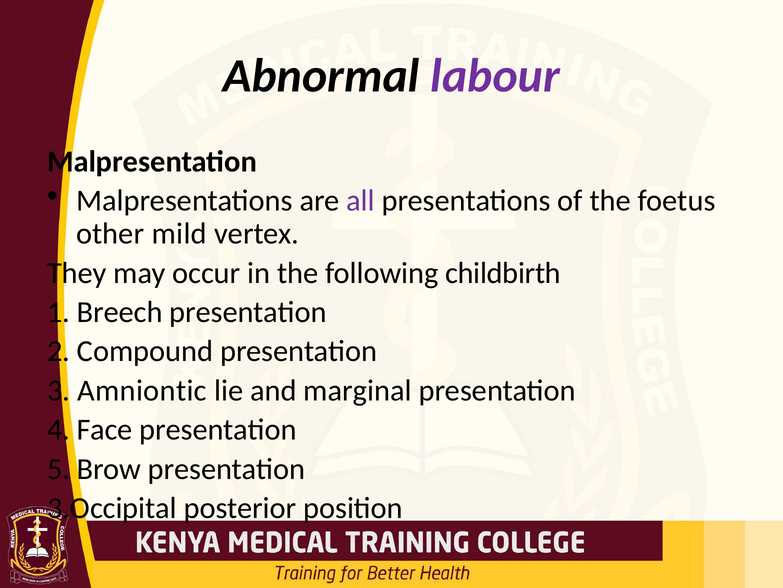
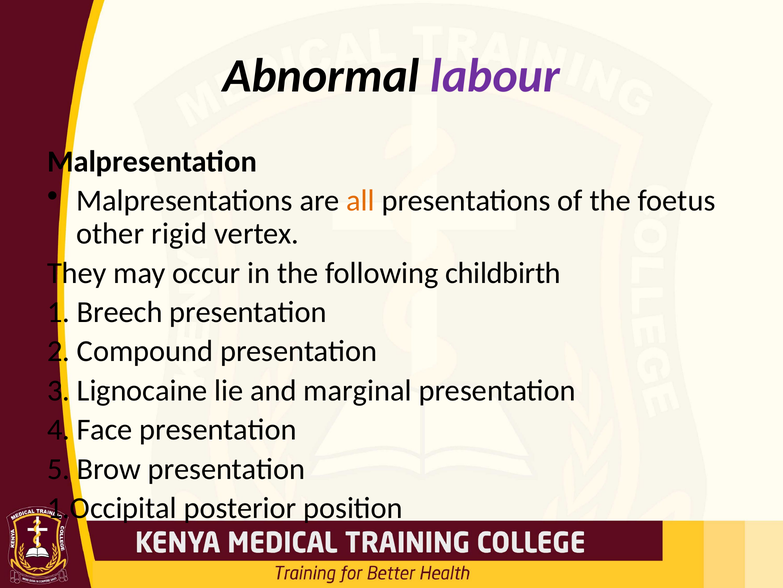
all colour: purple -> orange (361, 201)
mild: mild -> rigid (179, 233)
Amniontic: Amniontic -> Lignocaine (142, 390)
3.Occipital: 3.Occipital -> 1.Occipital (112, 508)
